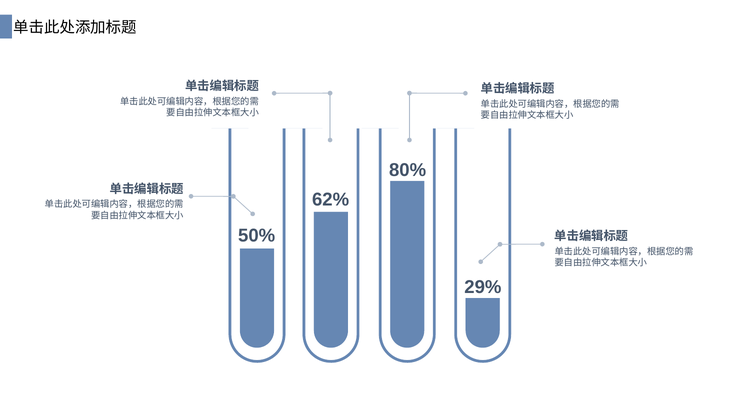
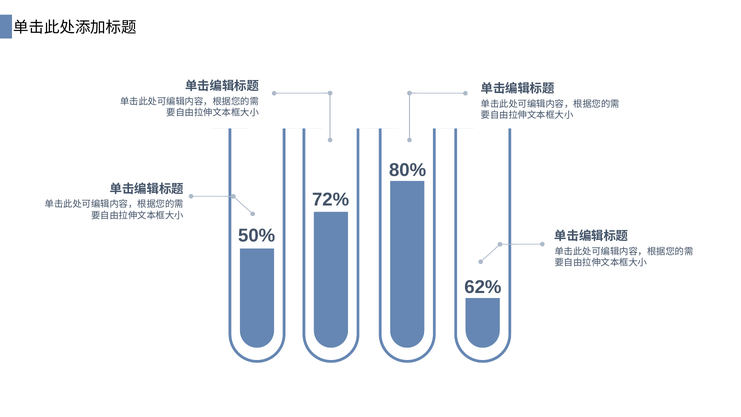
62%: 62% -> 72% (331, 199)
29%: 29% -> 62% (483, 287)
